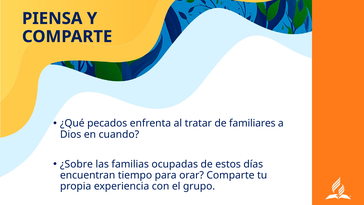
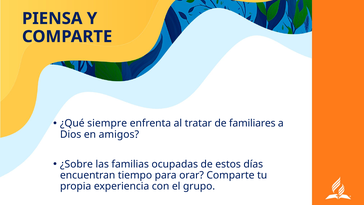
pecados: pecados -> siempre (107, 123)
cuando: cuando -> amigos (119, 134)
